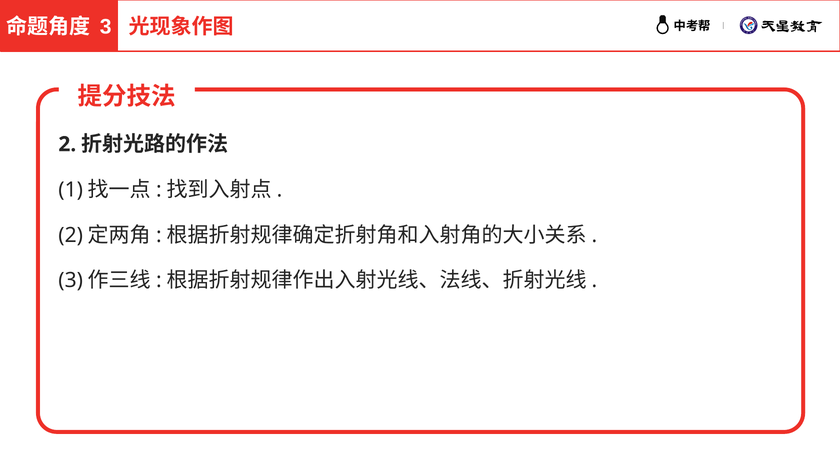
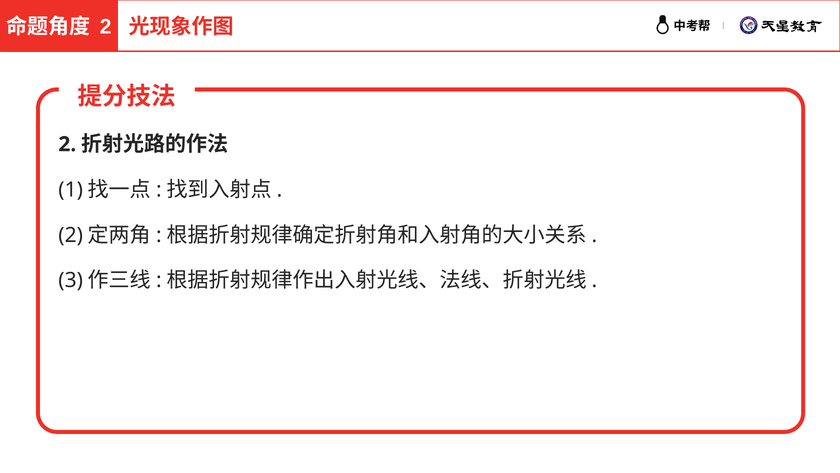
3: 3 -> 2 (106, 27)
